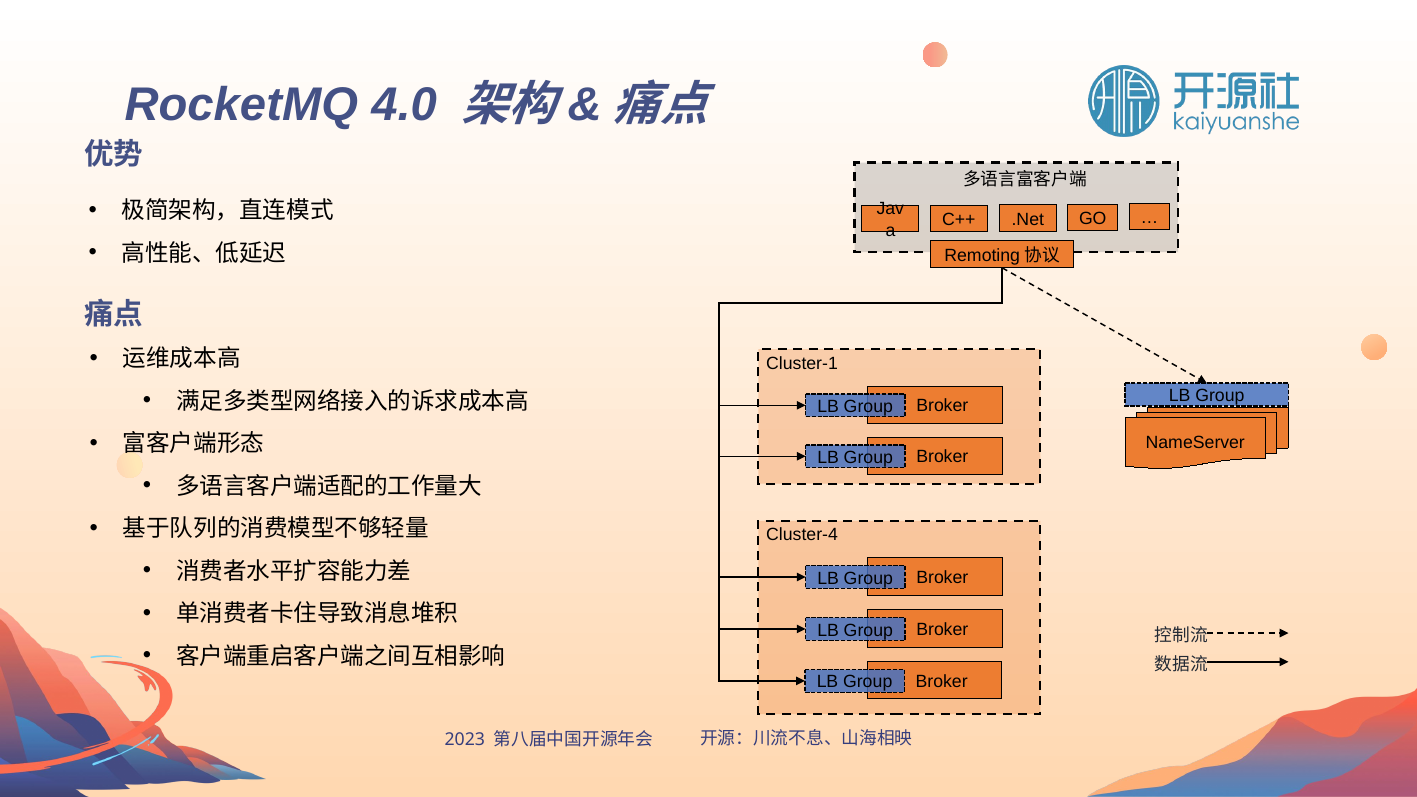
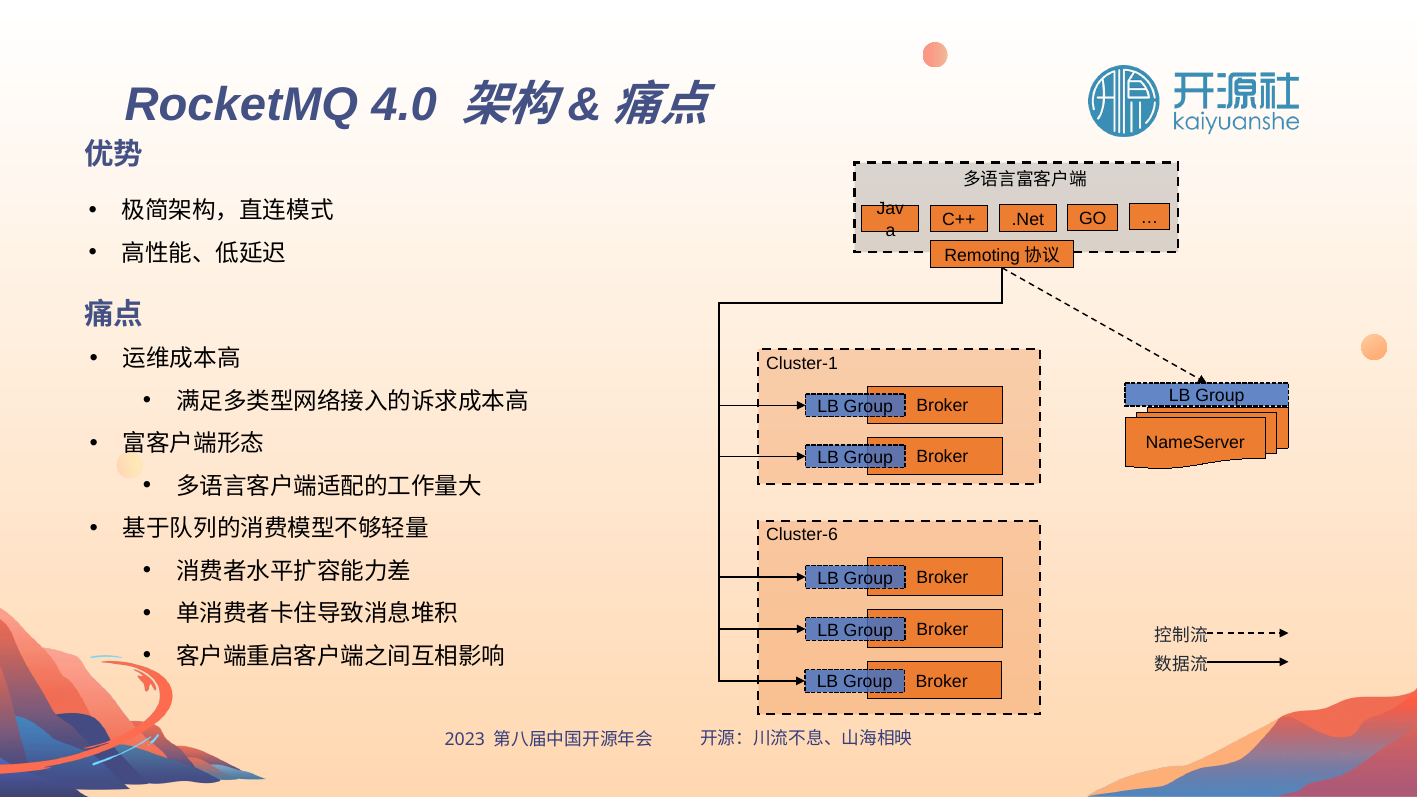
Cluster-4: Cluster-4 -> Cluster-6 (802, 535)
